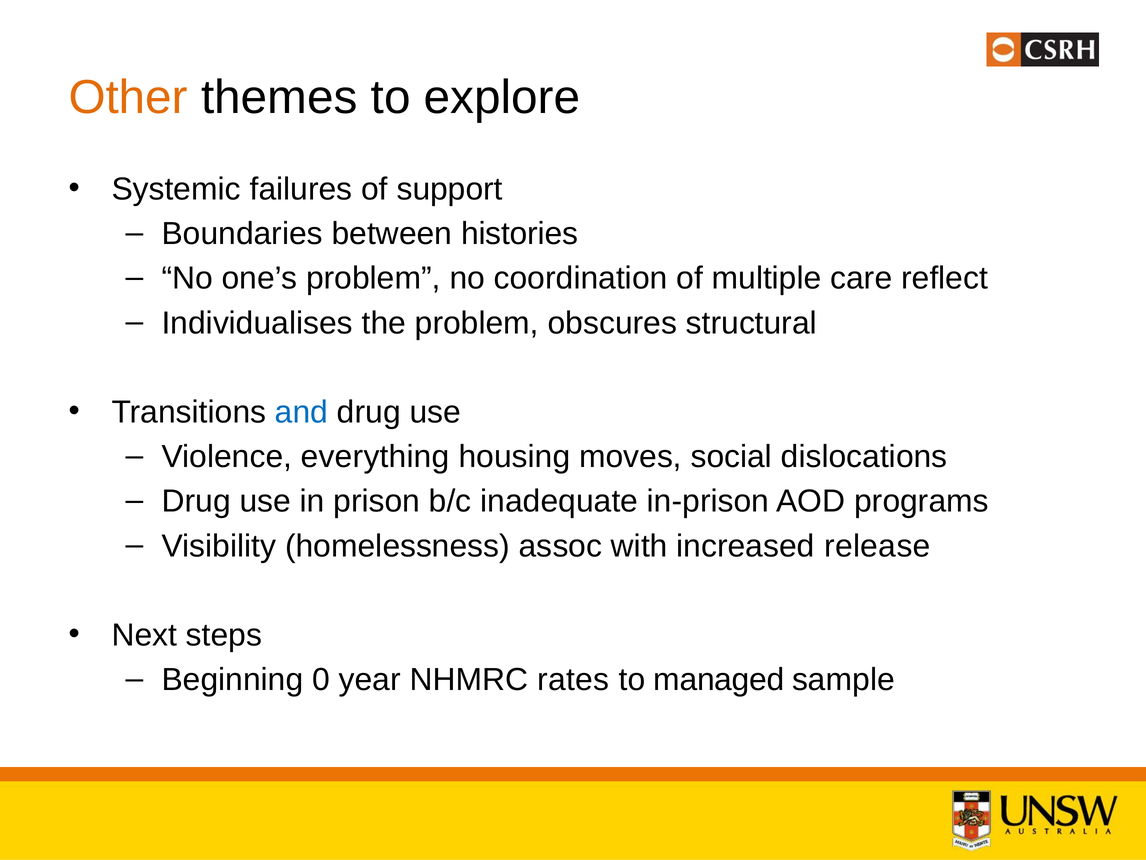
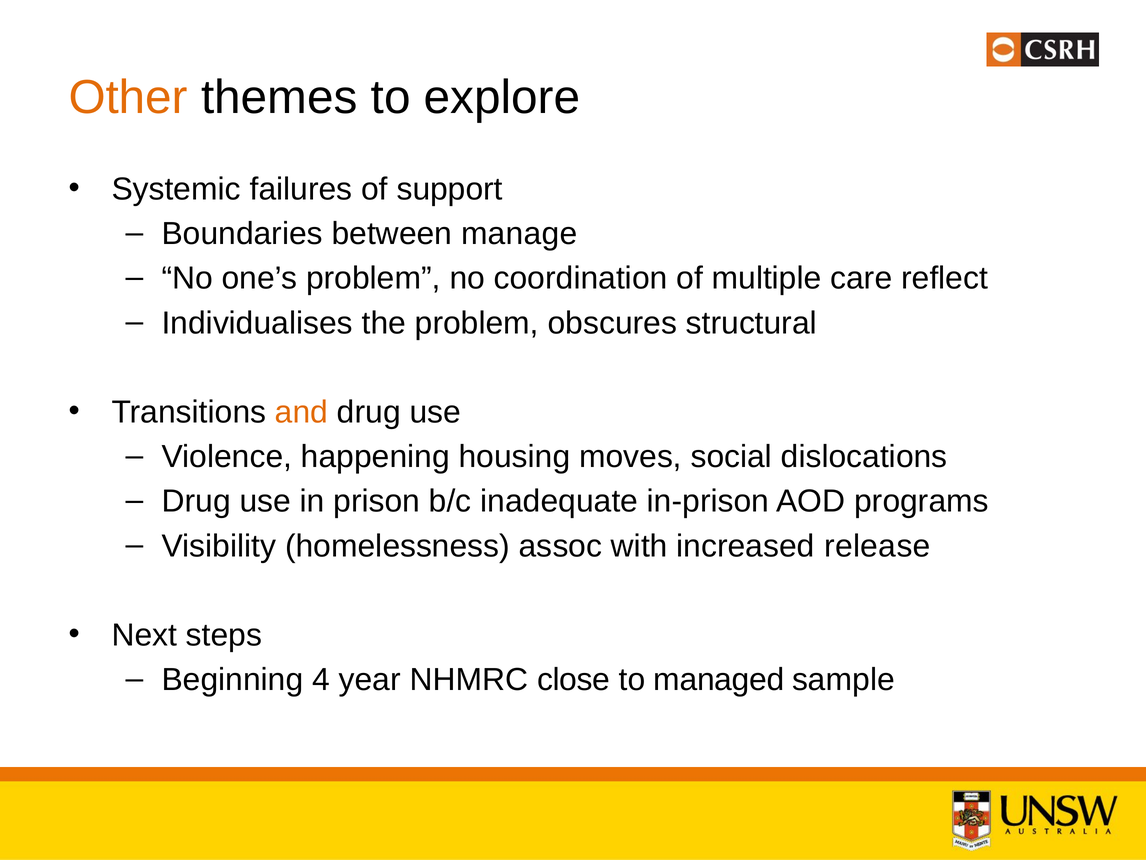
histories: histories -> manage (519, 234)
and colour: blue -> orange (301, 412)
everything: everything -> happening (375, 457)
0: 0 -> 4 (321, 679)
rates: rates -> close (574, 679)
